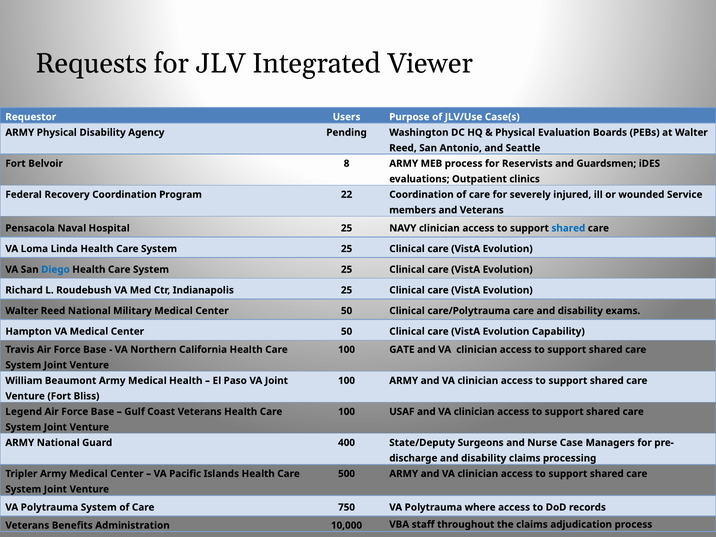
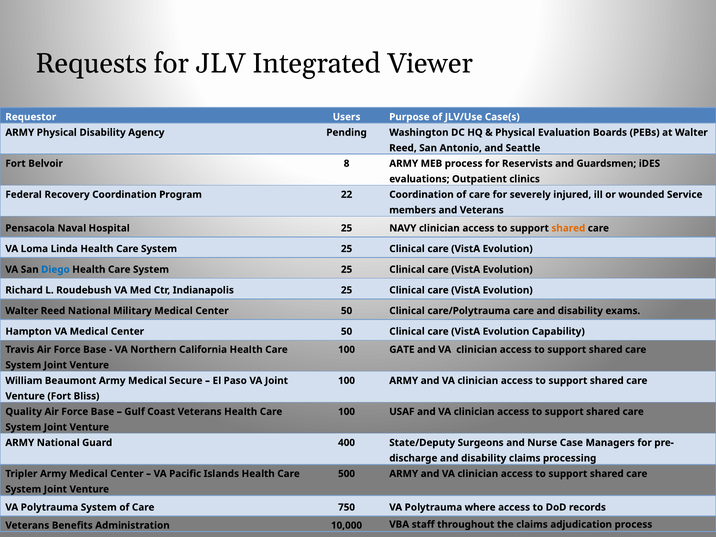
shared colour: blue -> orange (568, 228)
Medical Health: Health -> Secure (186, 381)
Legend: Legend -> Quality (24, 412)
